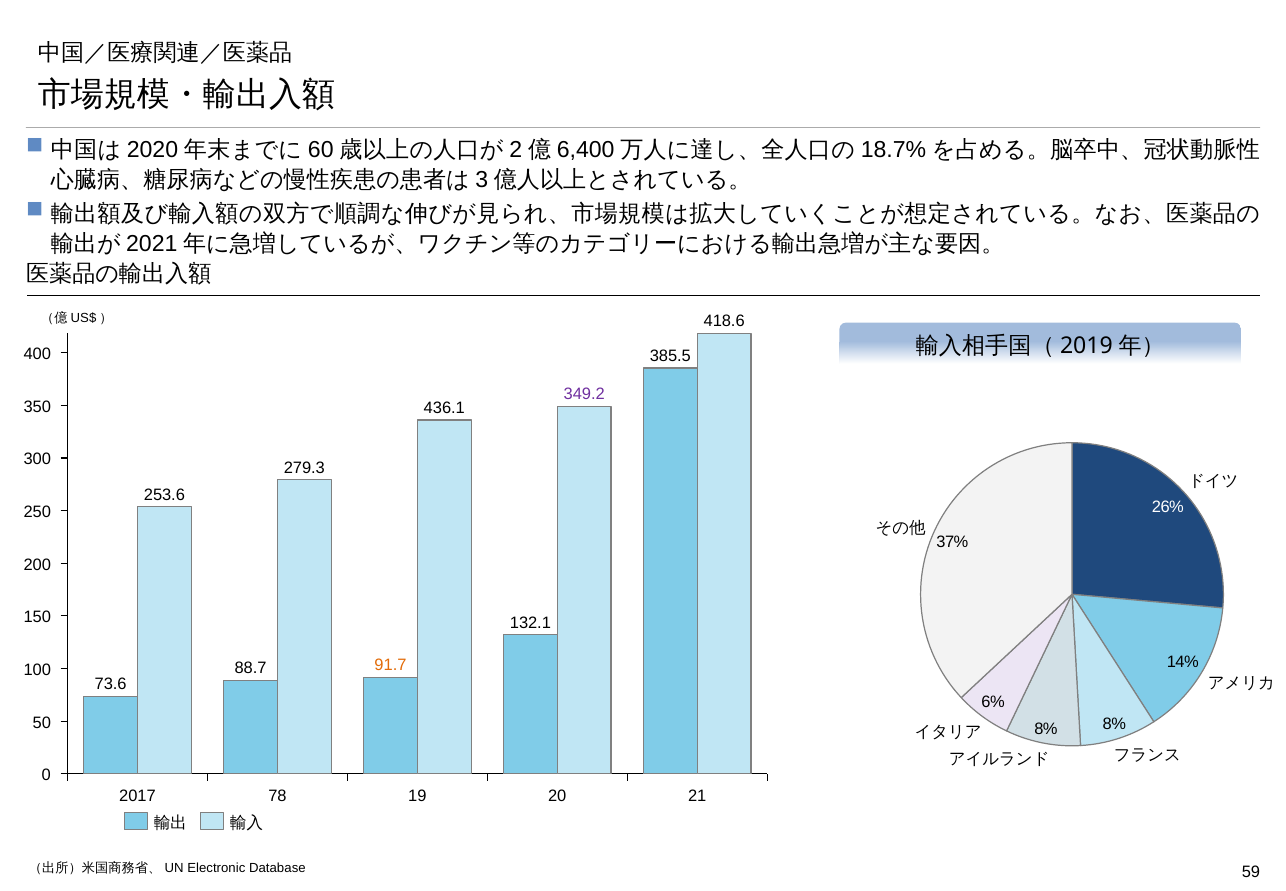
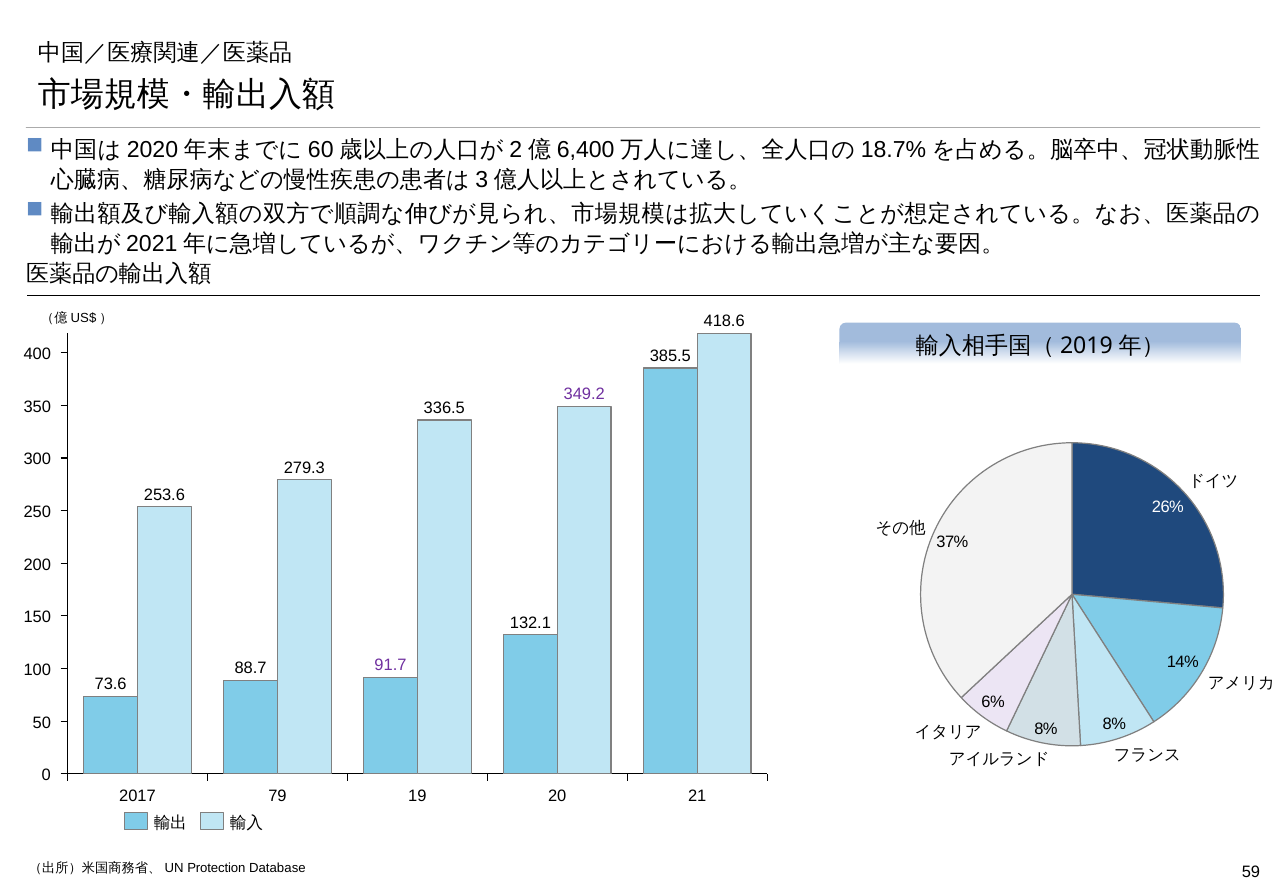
436.1: 436.1 -> 336.5 (444, 408)
91.7 colour: orange -> purple (390, 665)
78: 78 -> 79 (277, 796)
Electronic: Electronic -> Protection (216, 867)
